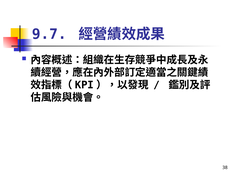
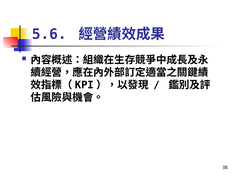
9.7: 9.7 -> 5.6 (49, 34)
